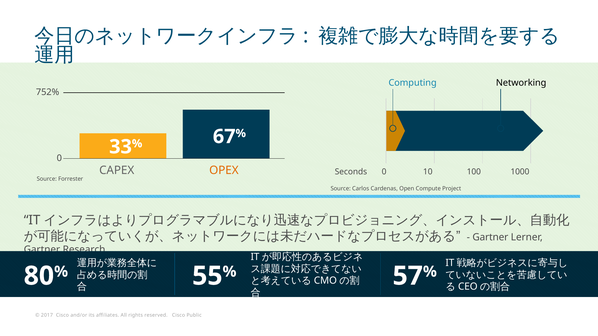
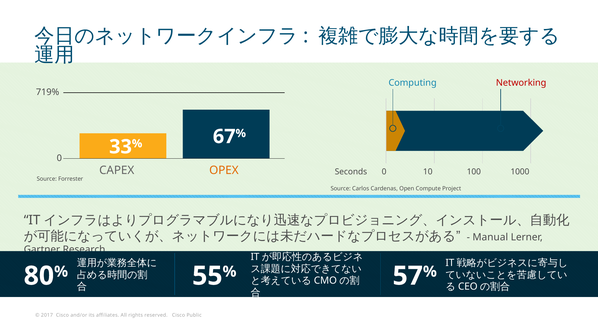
Networking colour: black -> red (521, 83)
752%: 752% -> 719% (48, 92)
Gartner: Gartner -> Manual (490, 237)
